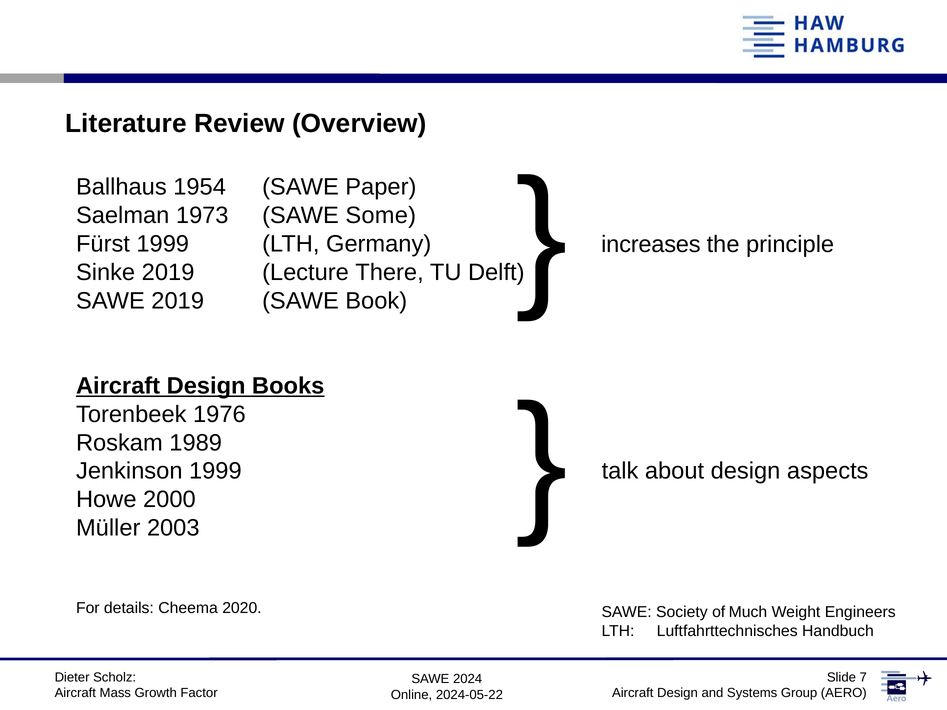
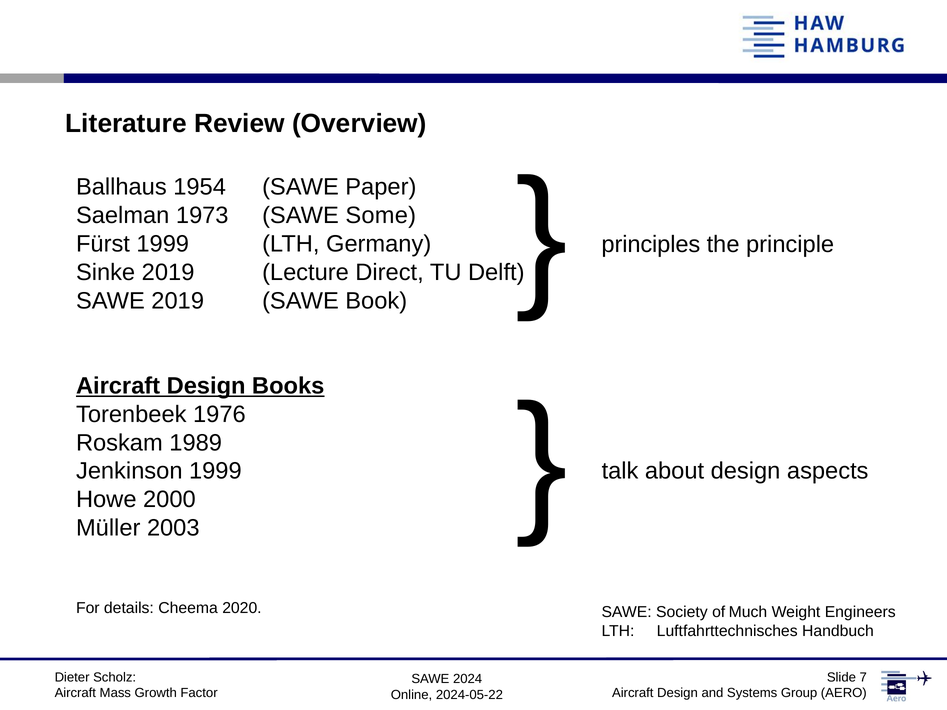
increases: increases -> principles (651, 244)
There: There -> Direct (390, 272)
